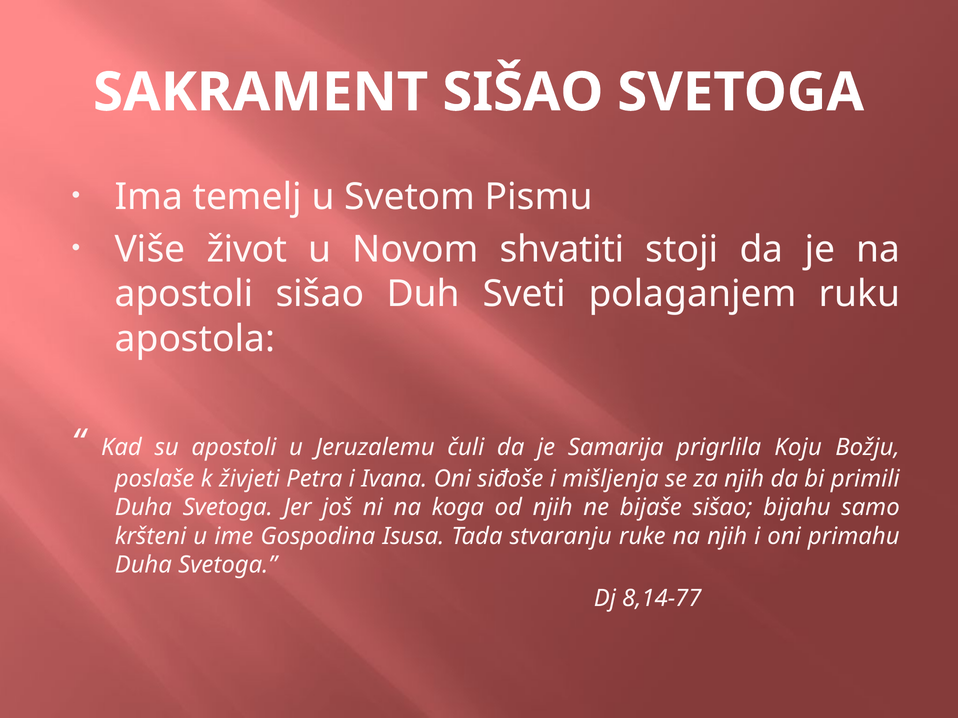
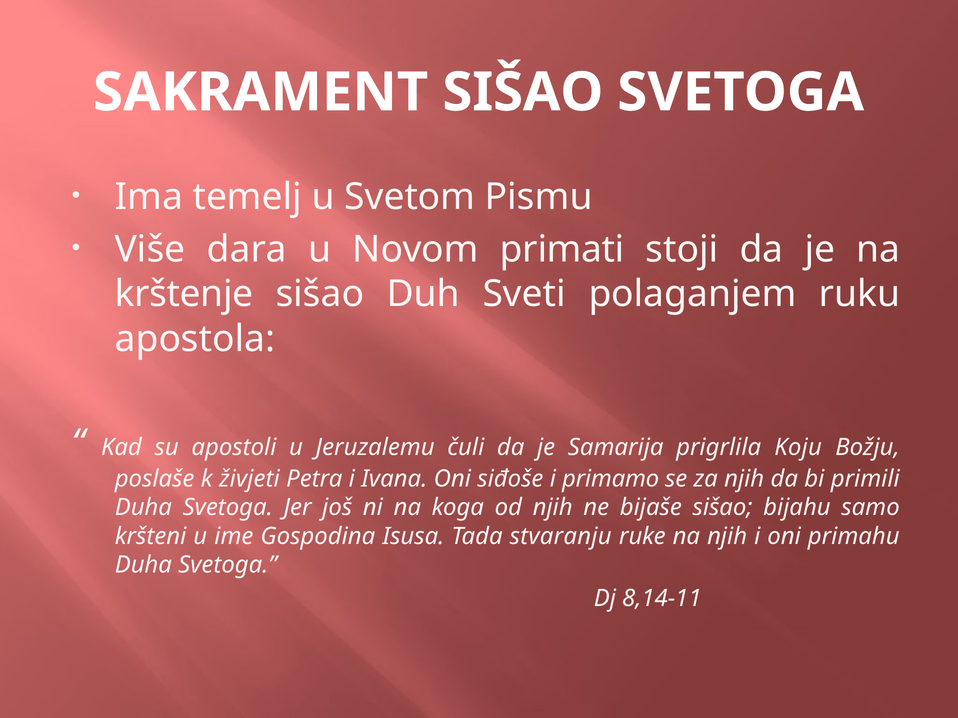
život: život -> dara (247, 250)
shvatiti: shvatiti -> primati (562, 250)
apostoli: apostoli -> krštenje (184, 294)
mišljenja: mišljenja -> primamo (611, 479)
8,14-77: 8,14-77 -> 8,14-11 (662, 599)
